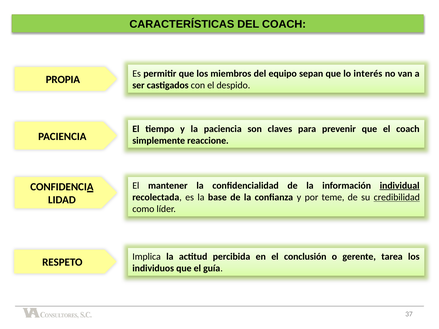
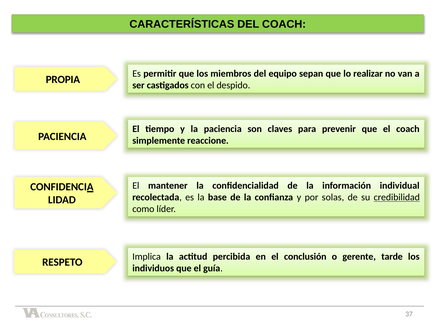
interés: interés -> realizar (368, 74)
individual underline: present -> none (400, 186)
teme: teme -> solas (333, 197)
tarea: tarea -> tarde (392, 257)
